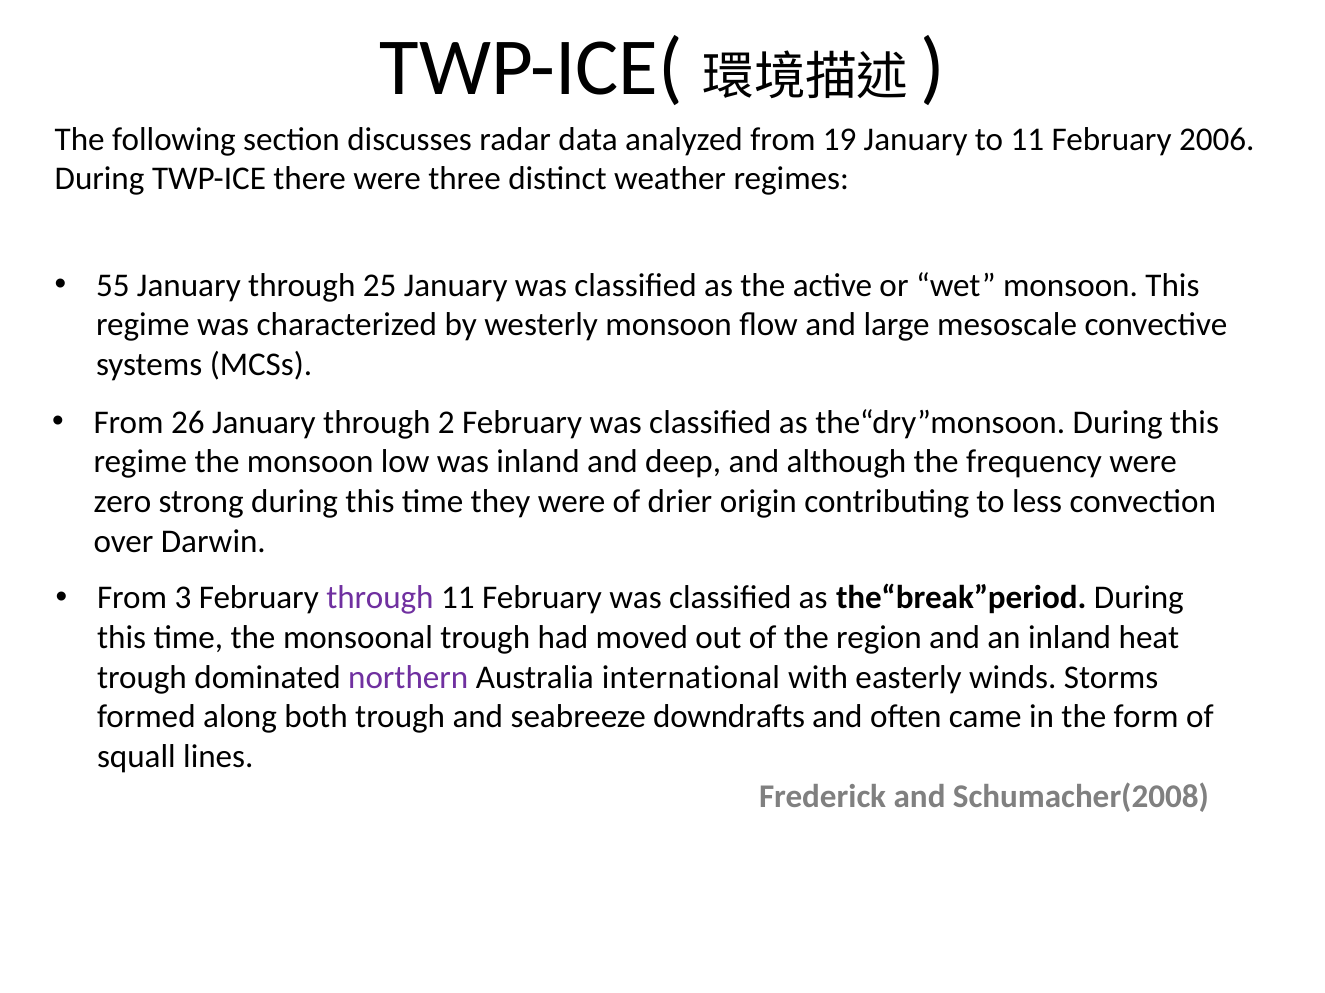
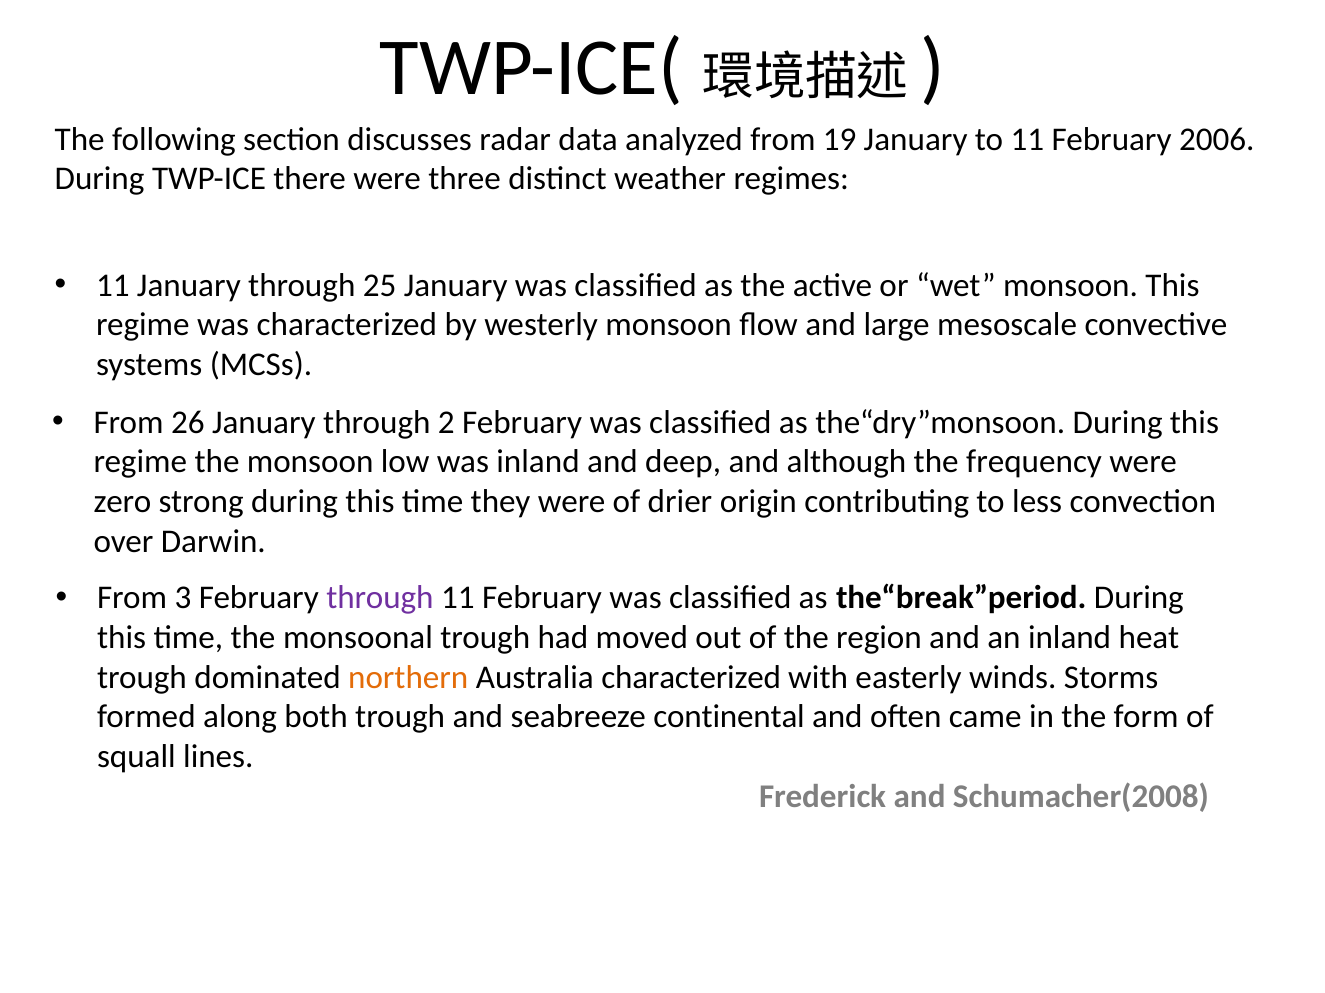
55: 55 -> 11 (113, 286)
northern colour: purple -> orange (408, 678)
Australia international: international -> characterized (691, 678)
downdrafts: downdrafts -> continental (729, 718)
